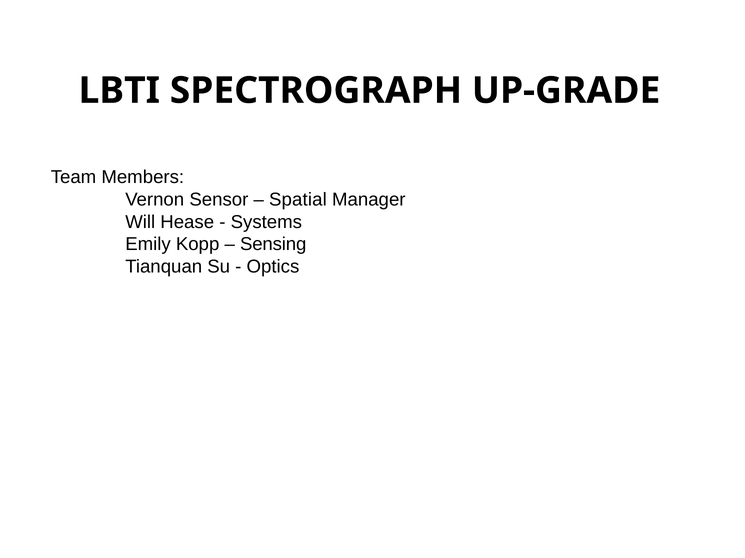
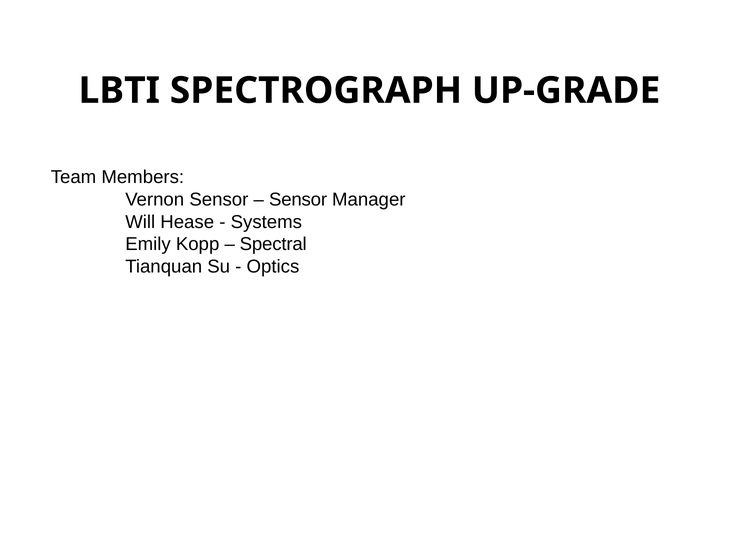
Spatial: Spatial -> Sensor (298, 200)
Sensing: Sensing -> Spectral (273, 245)
